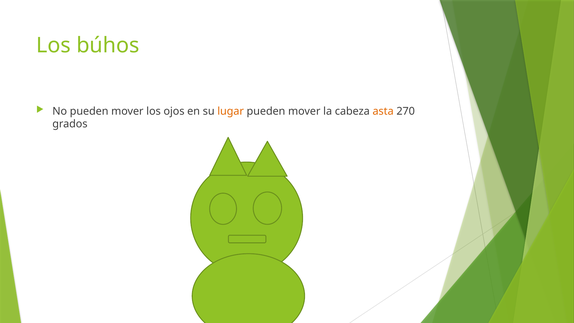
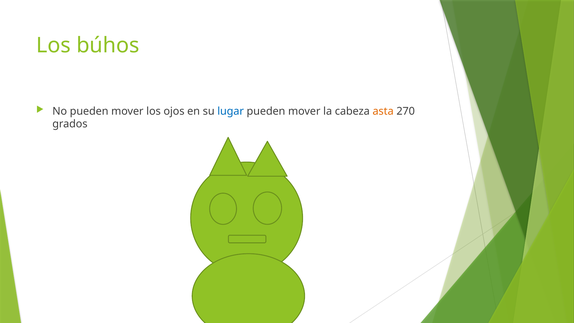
lugar colour: orange -> blue (231, 111)
